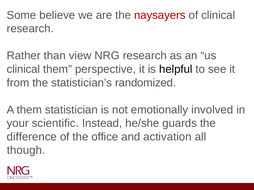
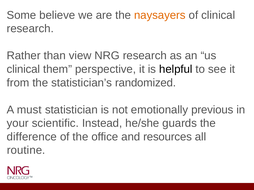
naysayers colour: red -> orange (160, 15)
A them: them -> must (29, 110)
involved: involved -> previous (212, 110)
activation: activation -> resources (168, 137)
though: though -> routine (26, 151)
